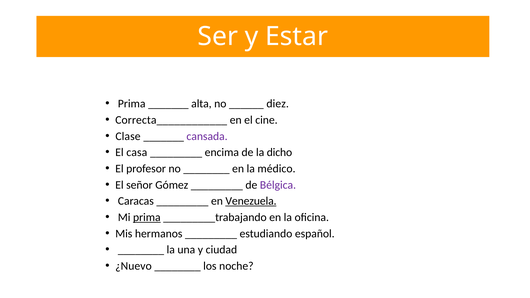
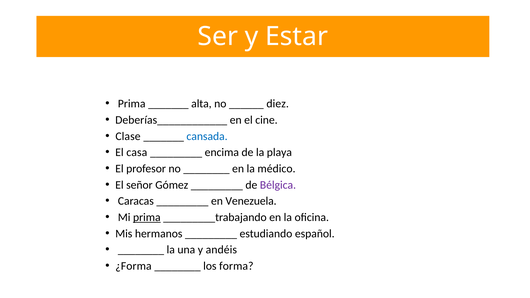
Correcta____________: Correcta____________ -> Deberías____________ (171, 120)
cansada colour: purple -> blue (207, 136)
dicho: dicho -> playa (279, 153)
Venezuela underline: present -> none (251, 201)
ciudad: ciudad -> andéis (221, 250)
¿Nuevo: ¿Nuevo -> ¿Forma (133, 266)
noche: noche -> forma (236, 266)
